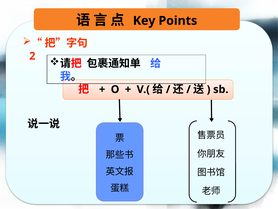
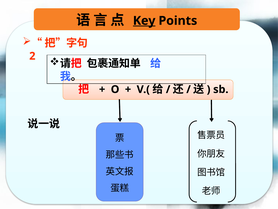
Key underline: none -> present (144, 21)
